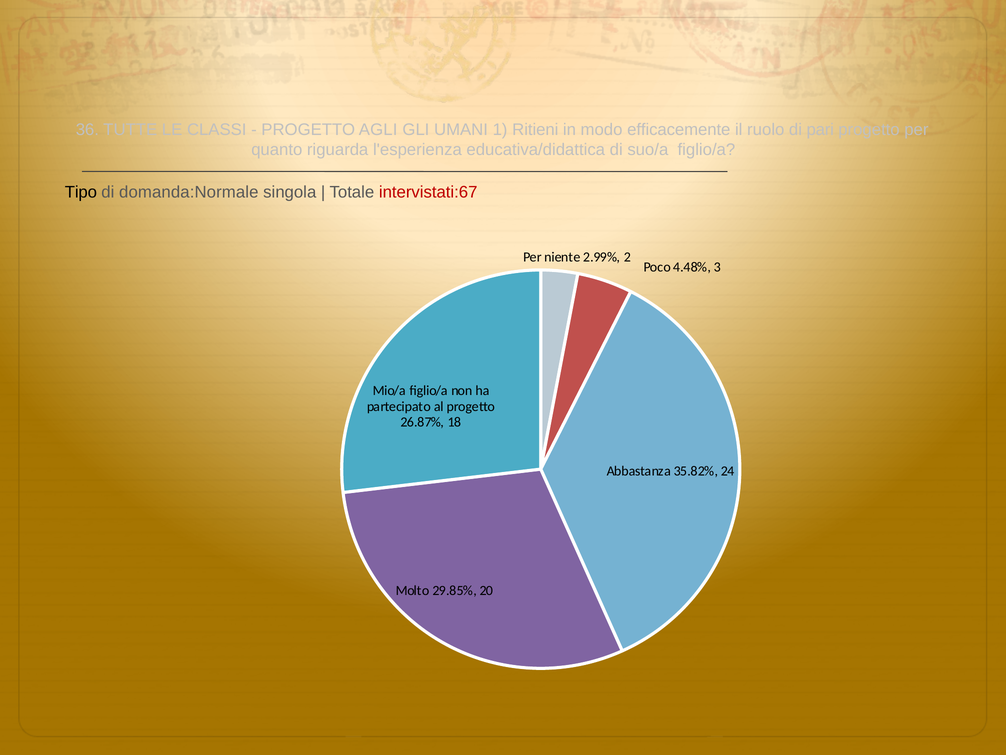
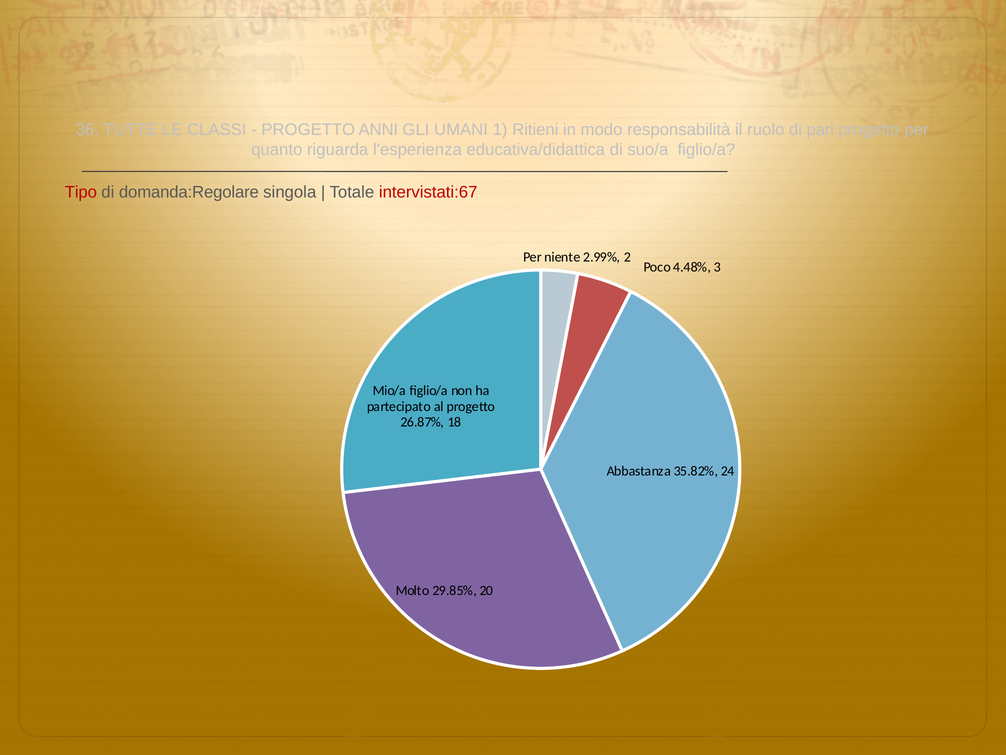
AGLI: AGLI -> ANNI (378, 129)
efficacemente: efficacemente -> responsabilità (679, 129)
Tipo colour: black -> red (81, 192)
domanda:Normale: domanda:Normale -> domanda:Regolare (189, 192)
